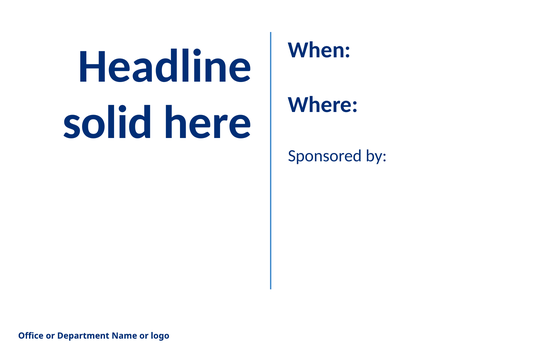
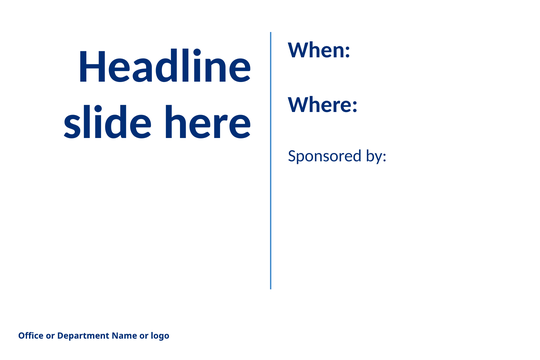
solid: solid -> slide (108, 123)
